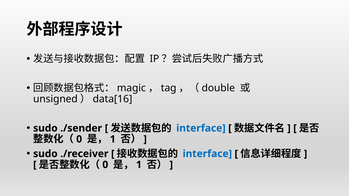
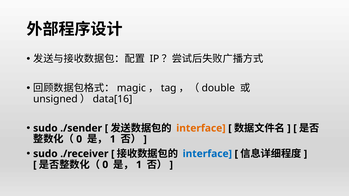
interface colour: blue -> orange (201, 128)
